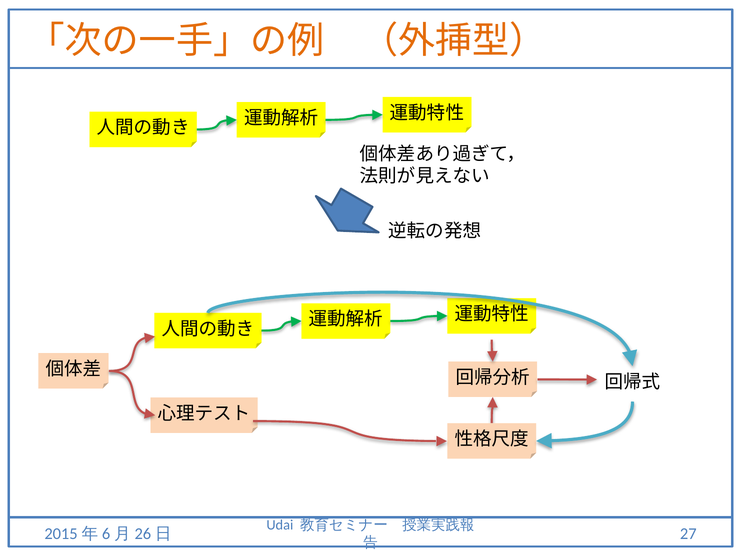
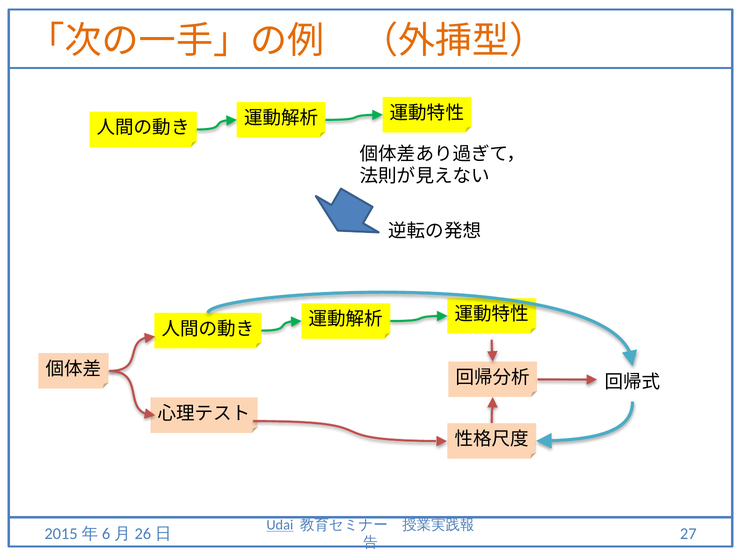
Udai underline: none -> present (280, 525)
